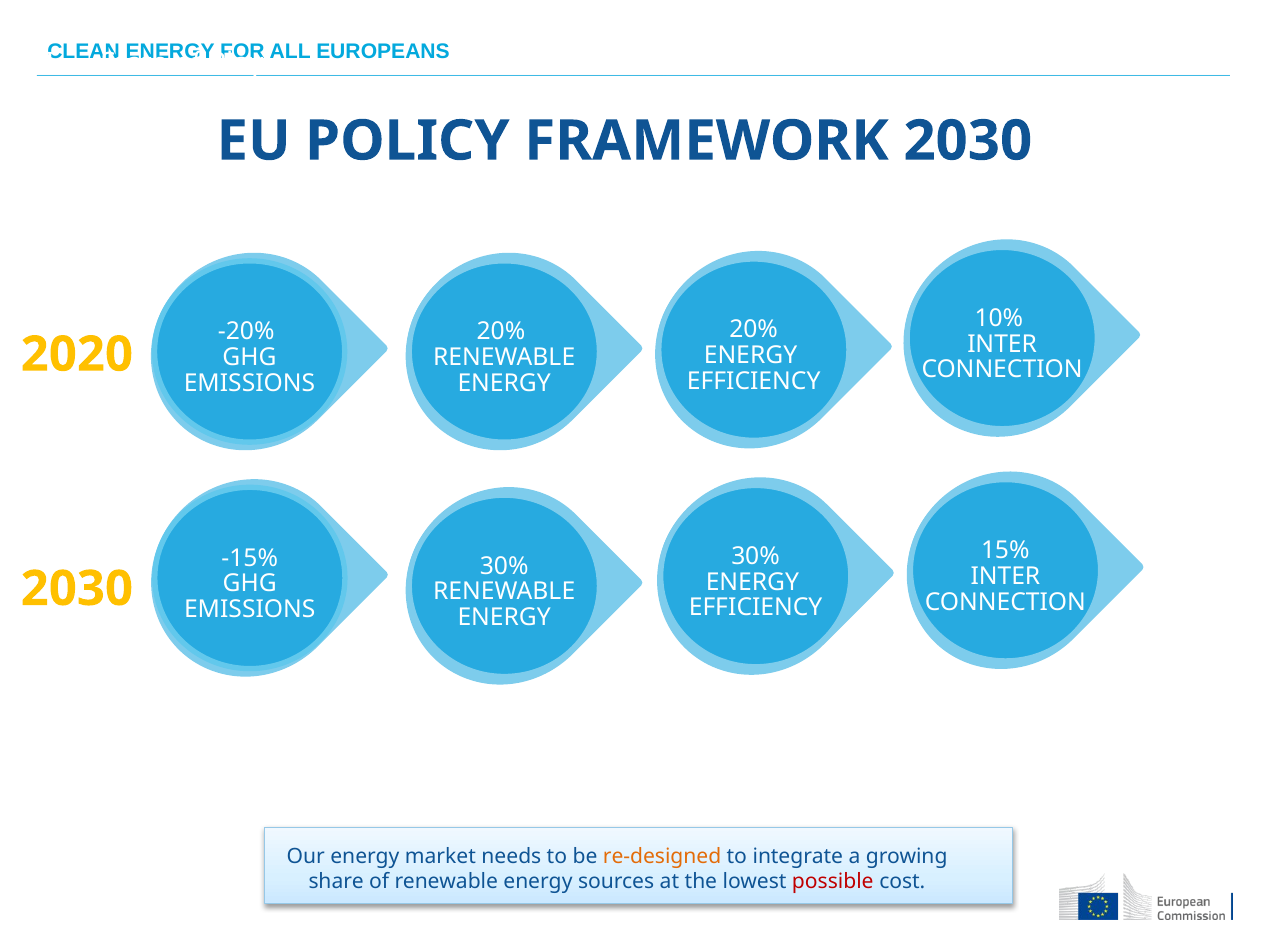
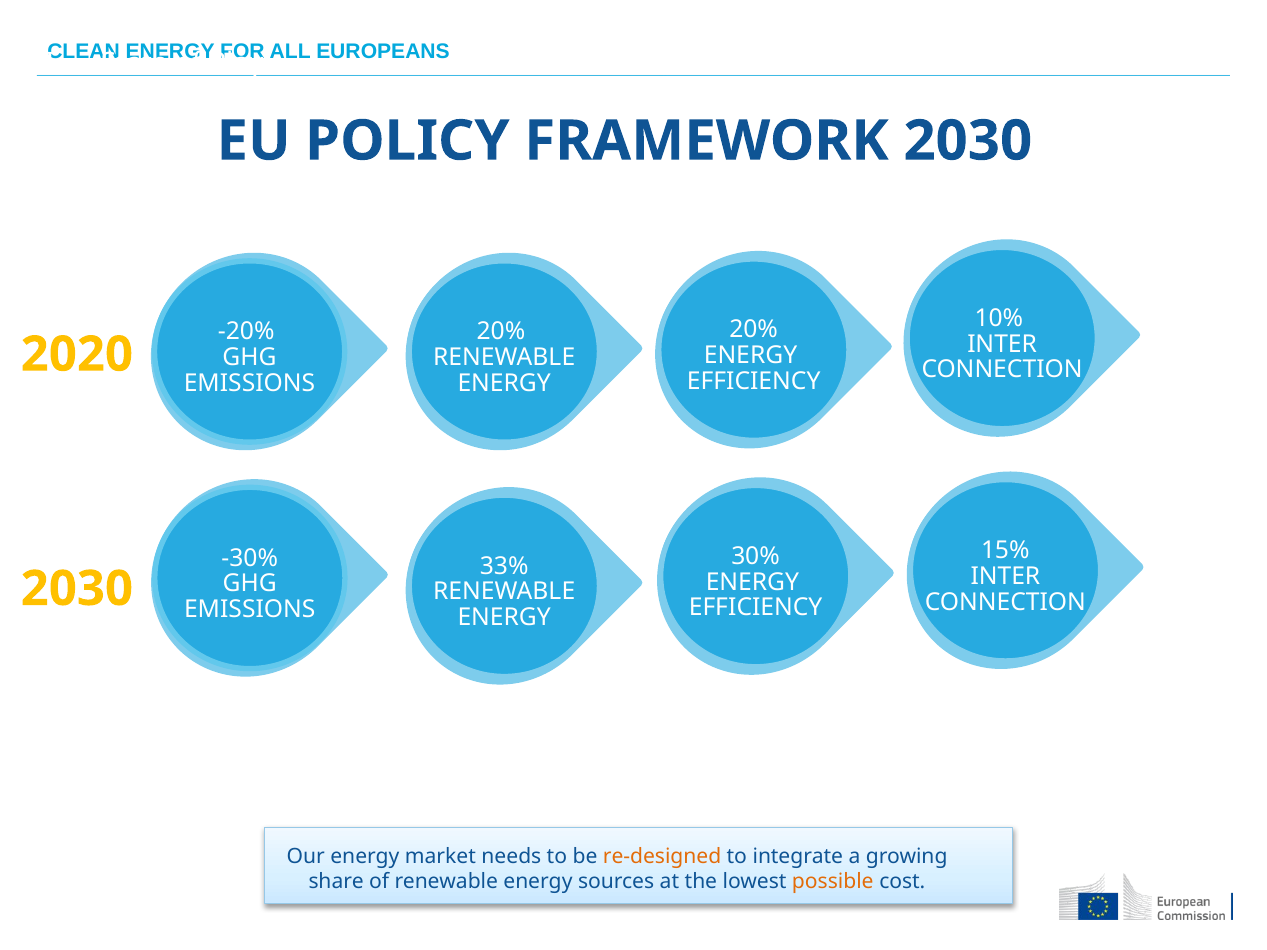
-15%: -15% -> -30% (250, 558)
30%: 30% -> 33% (504, 566)
possible colour: red -> orange (833, 882)
